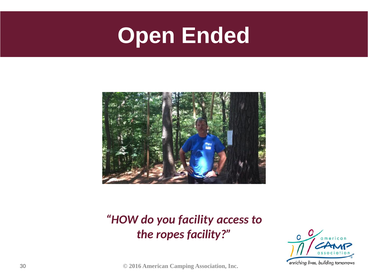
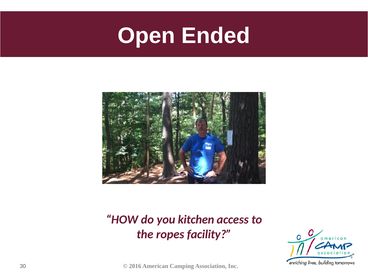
you facility: facility -> kitchen (196, 220)
